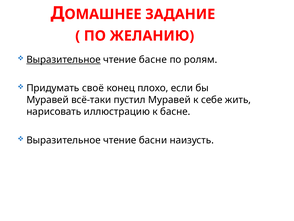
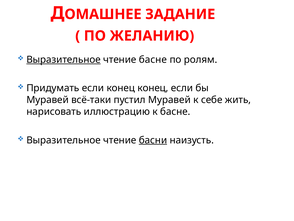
Придумать своё: своё -> если (93, 88)
конец плохо: плохо -> конец (153, 88)
басни underline: none -> present (153, 140)
